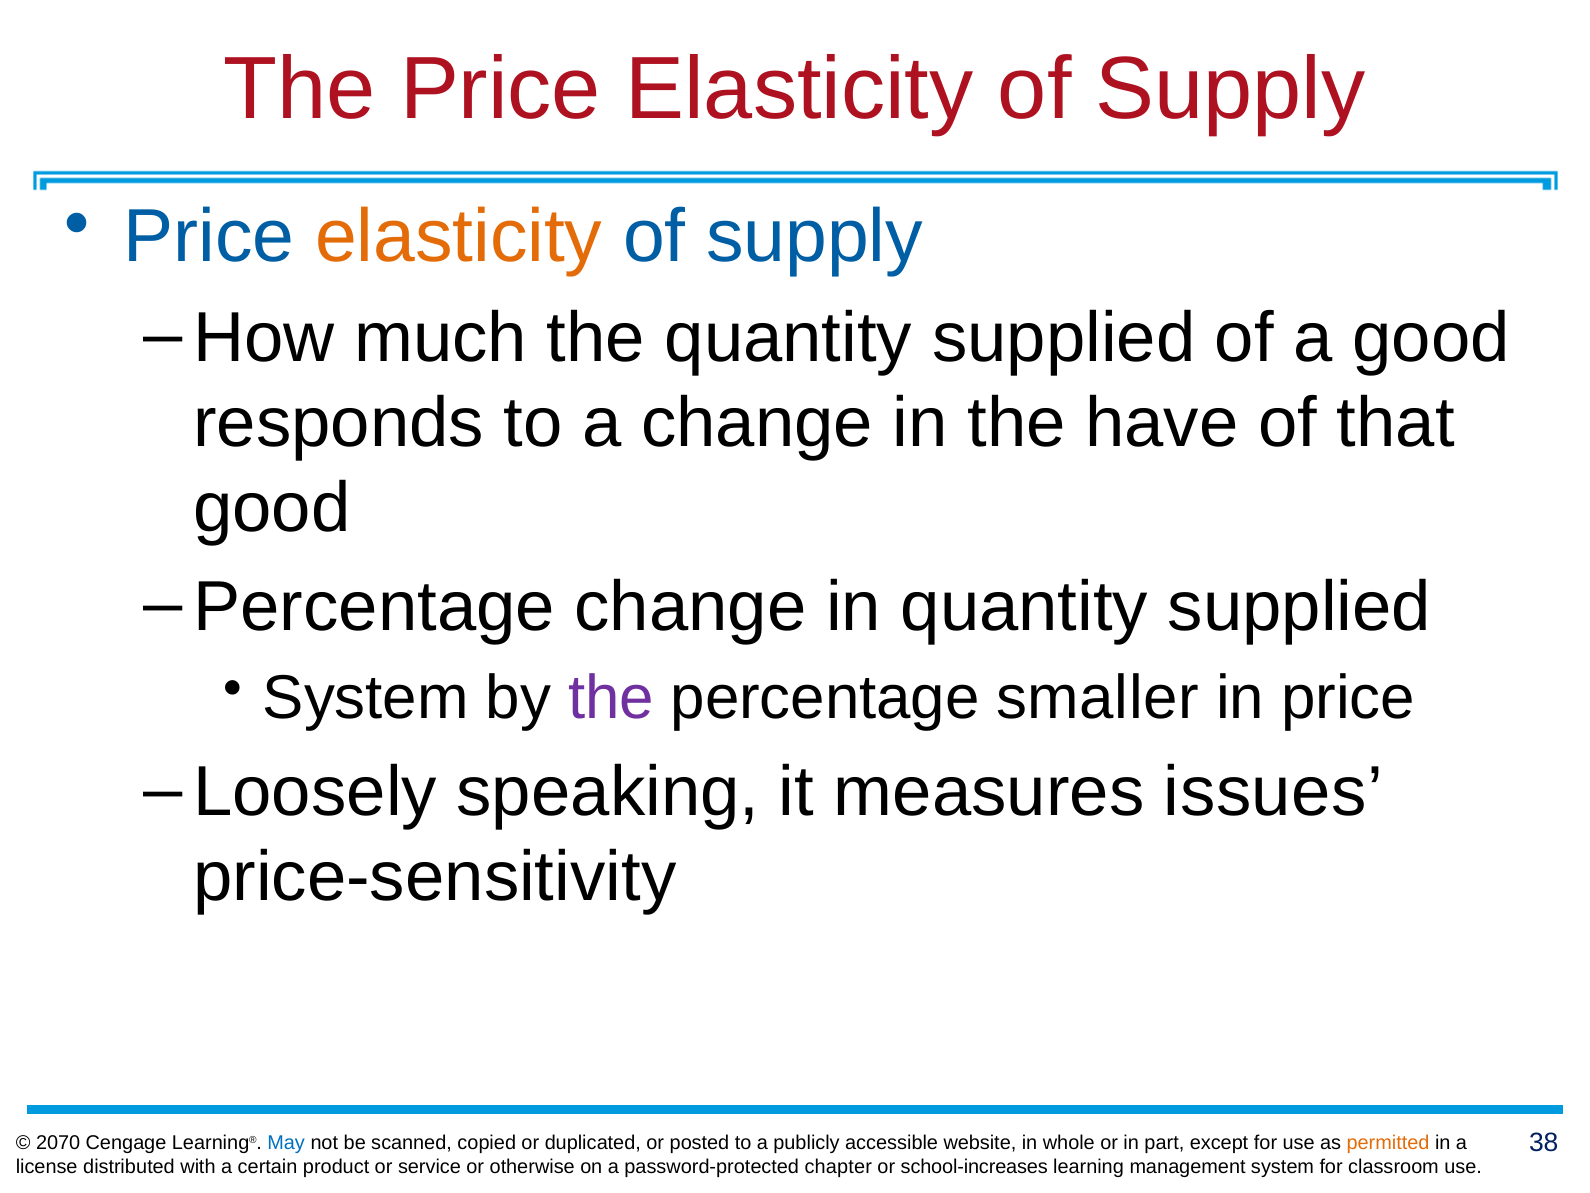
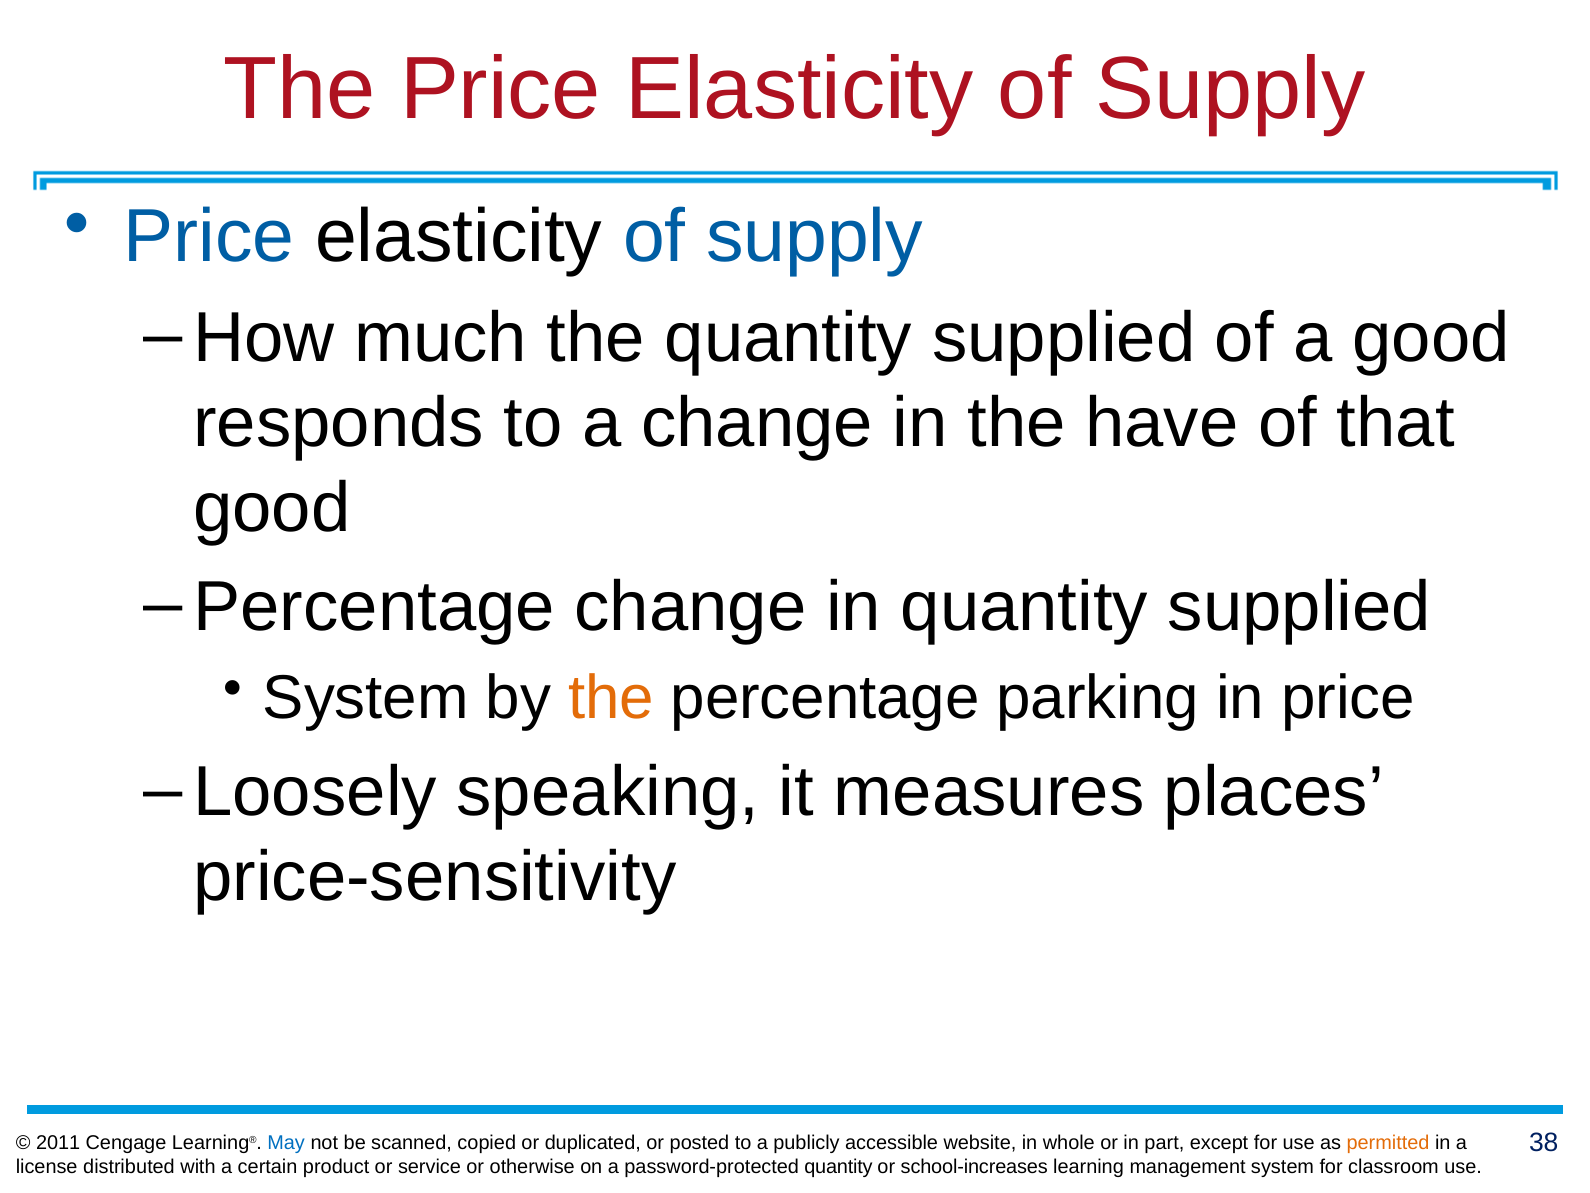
elasticity colour: orange -> black (459, 237)
the colour: purple -> orange (611, 698)
smaller: smaller -> parking (1098, 698)
issues: issues -> places (1274, 792)
2070: 2070 -> 2011 (58, 1142)
password-protected chapter: chapter -> quantity (838, 1166)
